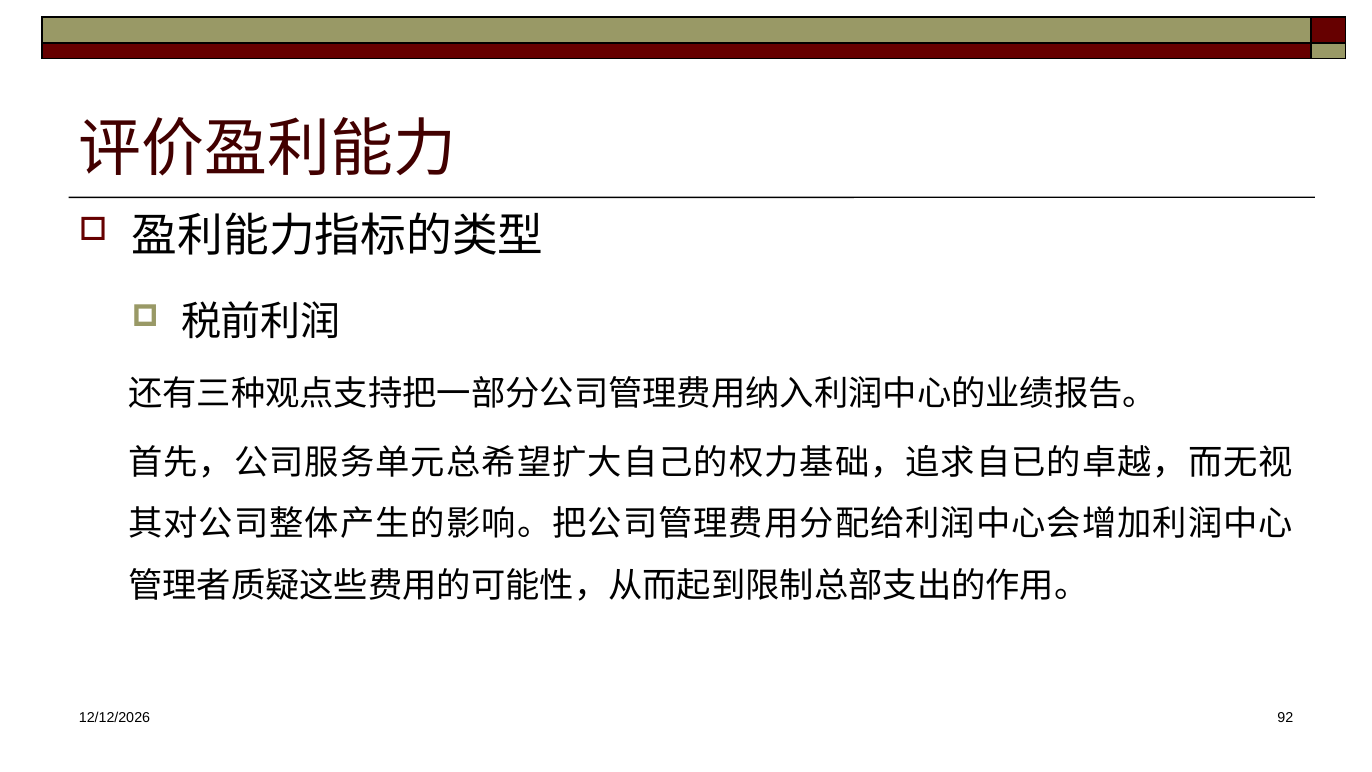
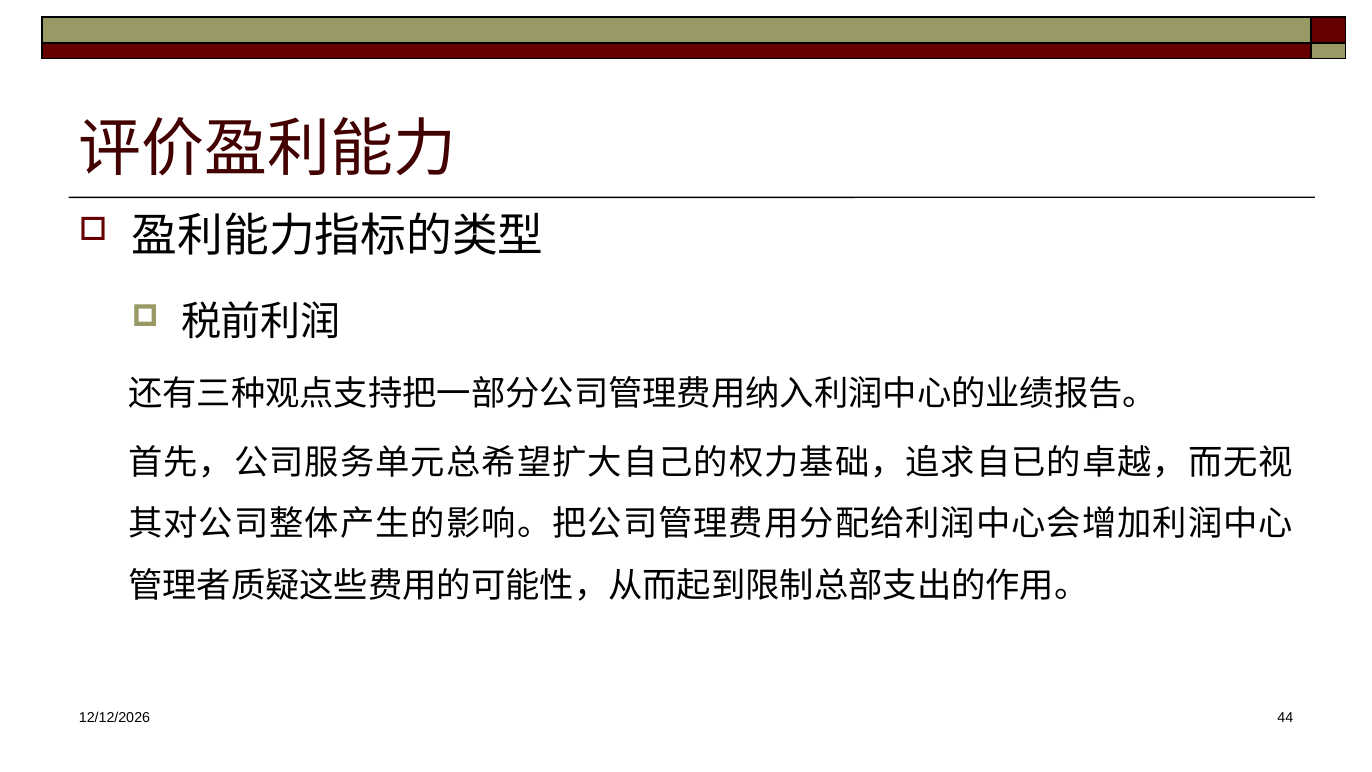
92: 92 -> 44 (1285, 718)
